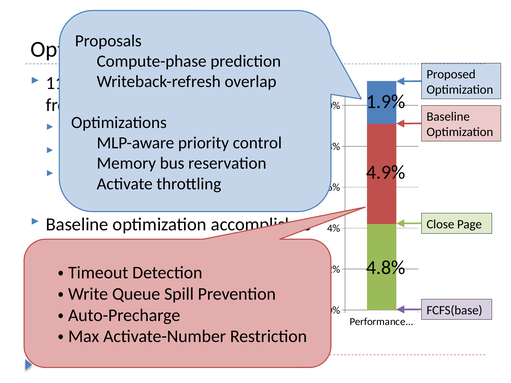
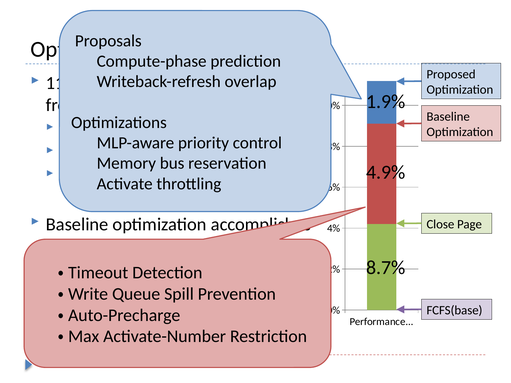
4.8%: 4.8% -> 8.7% (386, 268)
